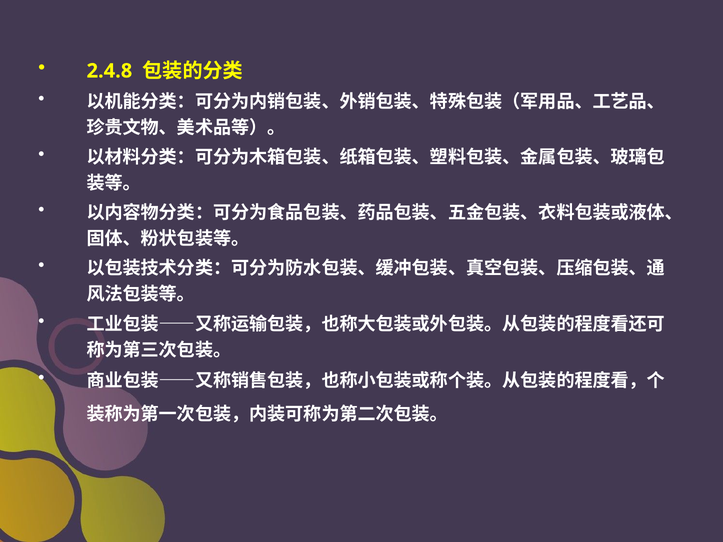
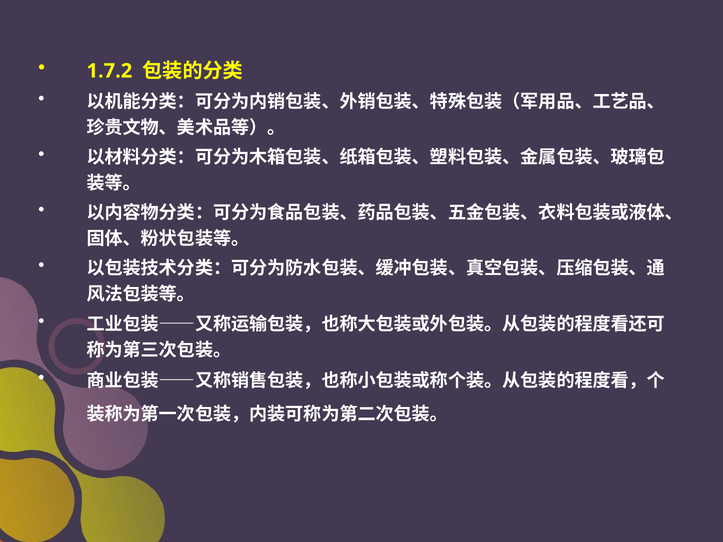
2.4.8: 2.4.8 -> 1.7.2 (109, 71)
